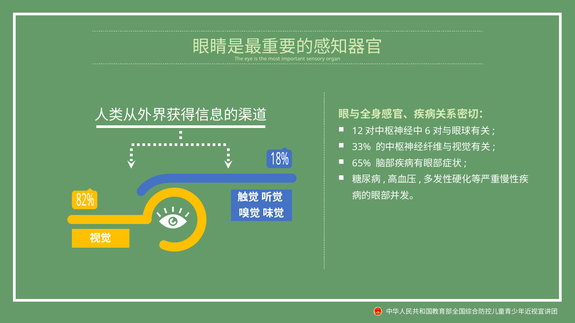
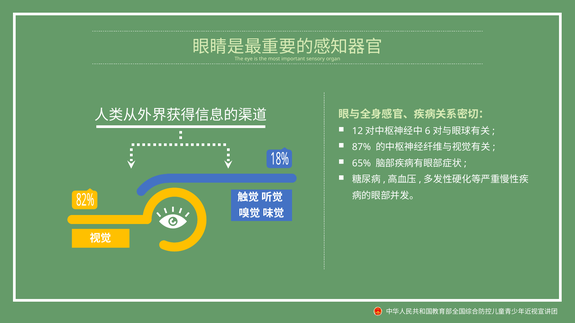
33%: 33% -> 87% (361, 147)
